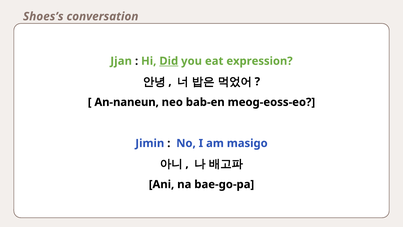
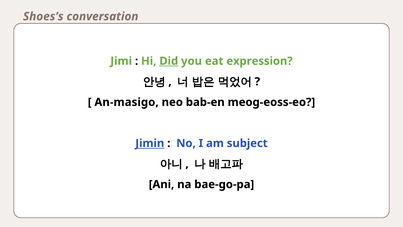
Jjan: Jjan -> Jimi (121, 61)
An-naneun: An-naneun -> An-masigo (127, 102)
Jimin underline: none -> present (150, 143)
masigo: masigo -> subject (247, 143)
